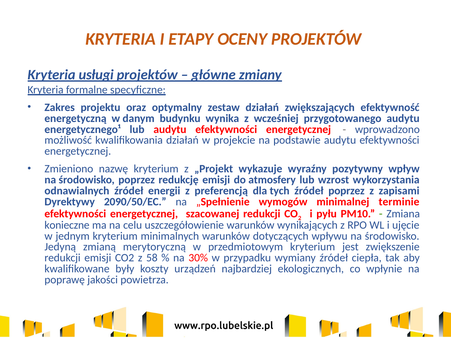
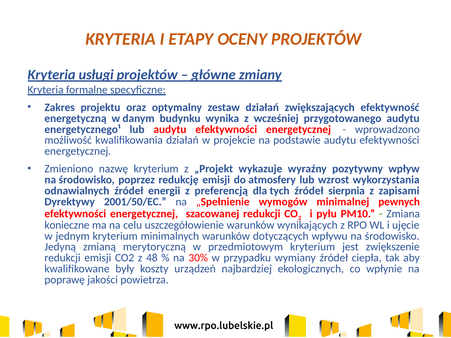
źródeł poprzez: poprzez -> sierpnia (347, 191)
2090/50/EC: 2090/50/EC -> 2001/50/EC (135, 202)
terminie: terminie -> pewnych (399, 202)
58: 58 -> 48 (152, 258)
